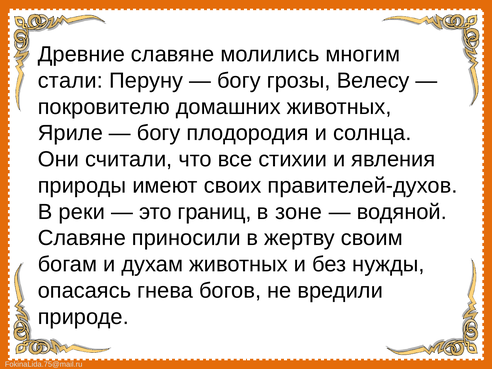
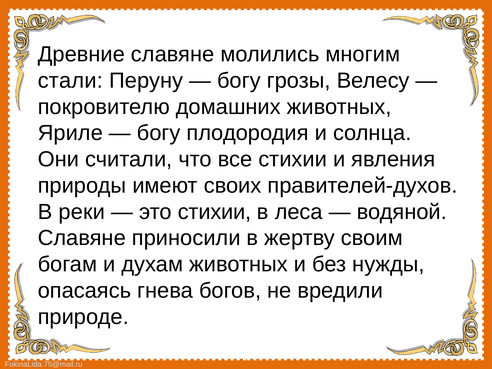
это границ: границ -> стихии (215, 212)
зоне: зоне -> леса (299, 212)
